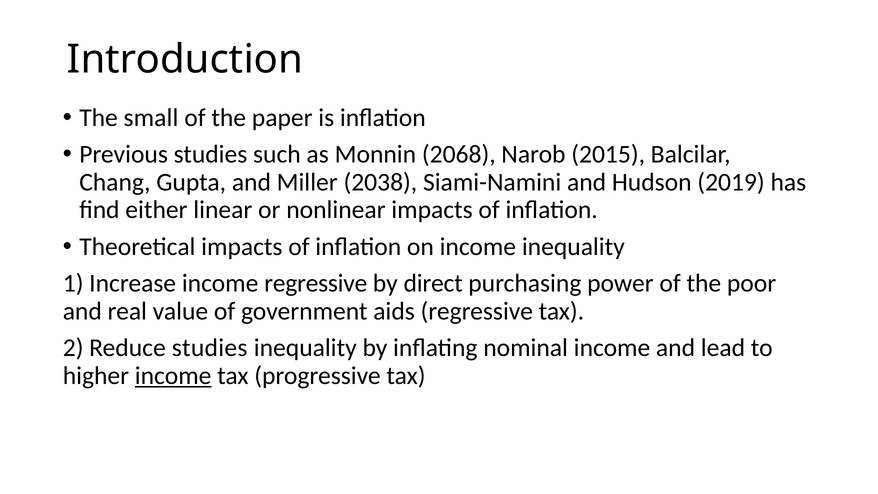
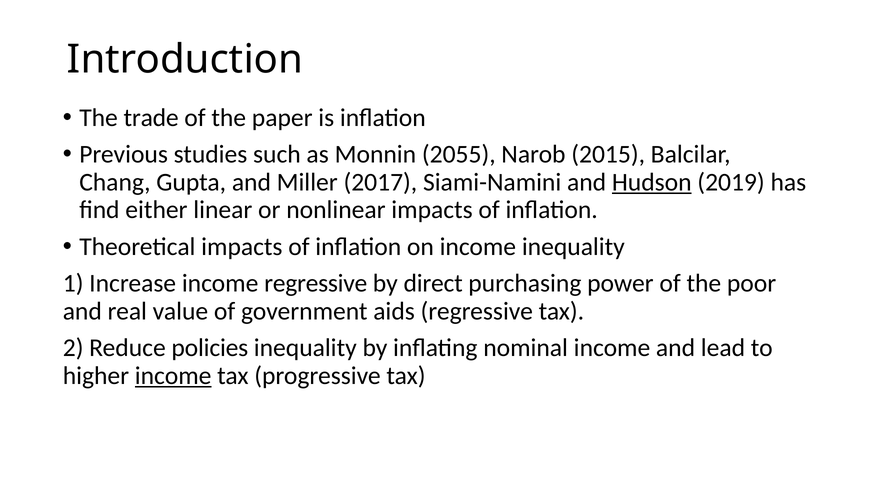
small: small -> trade (151, 118)
2068: 2068 -> 2055 (459, 154)
2038: 2038 -> 2017 (380, 182)
Hudson underline: none -> present (652, 182)
Reduce studies: studies -> policies (210, 348)
